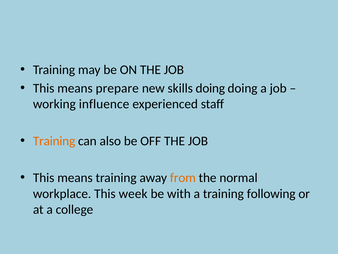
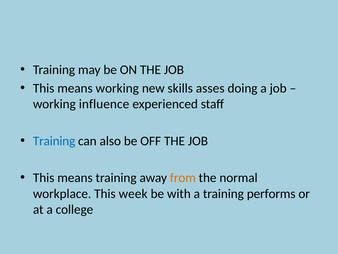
means prepare: prepare -> working (117, 88)
skills doing: doing -> asses (210, 88)
Training colour: orange -> blue (54, 141)
following: following -> performs (271, 193)
